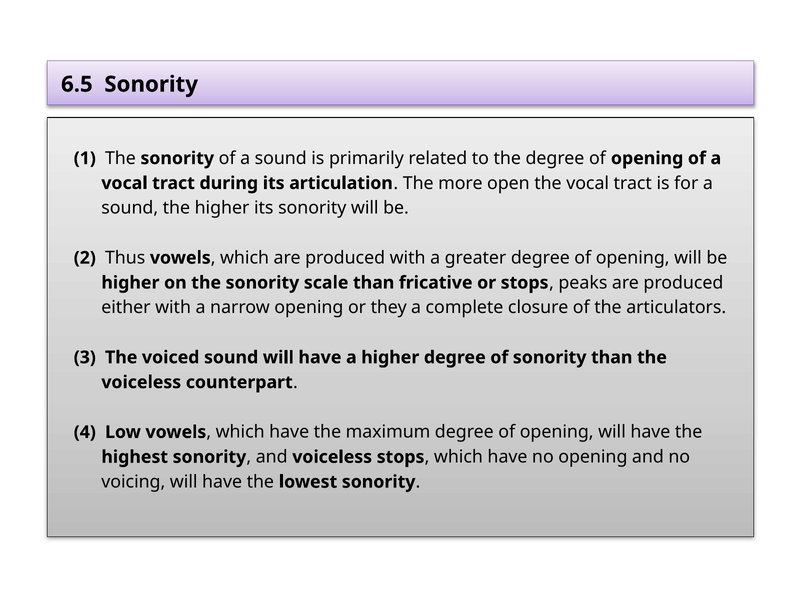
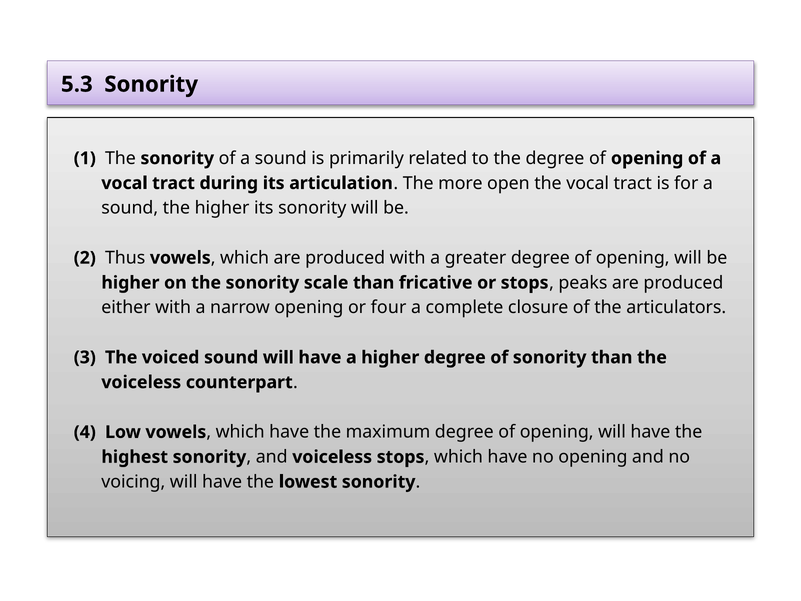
6.5: 6.5 -> 5.3 (77, 84)
they: they -> four (389, 307)
